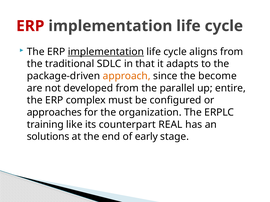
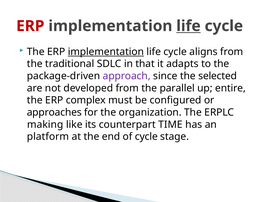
life underline: none -> present (189, 26)
approach colour: orange -> purple (127, 76)
become: become -> selected (218, 76)
training: training -> making (45, 125)
REAL: REAL -> TIME (170, 125)
solutions: solutions -> platform (48, 137)
of early: early -> cycle (146, 137)
